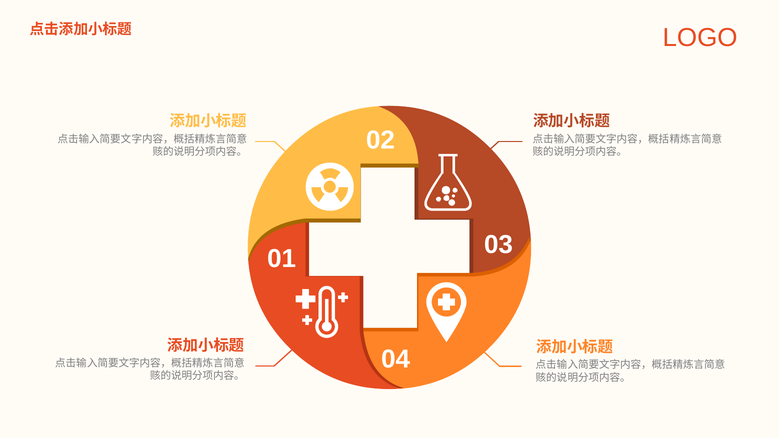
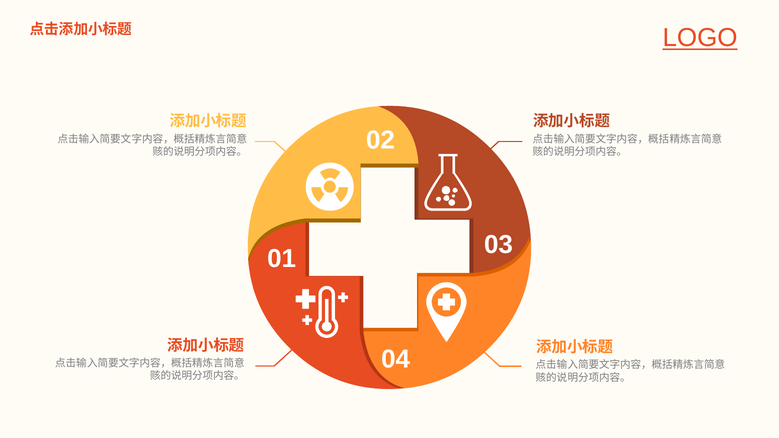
LOGO underline: none -> present (700, 38)
